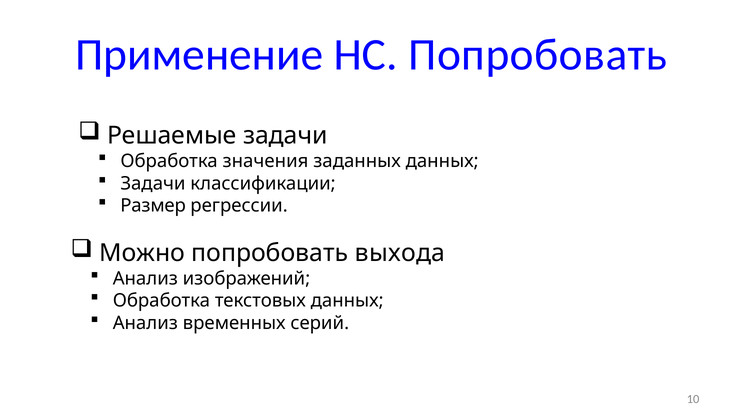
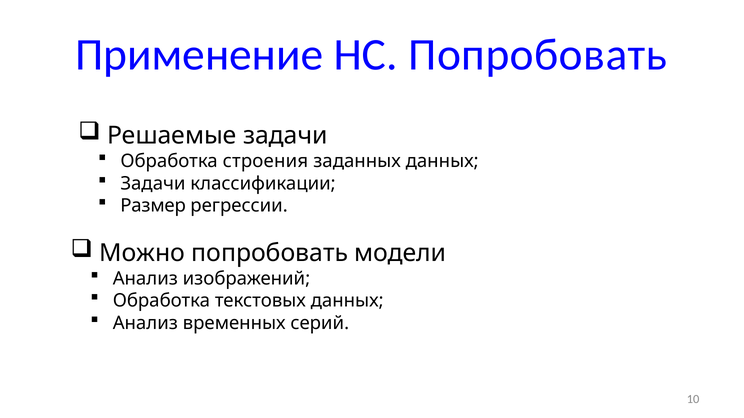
значения: значения -> строения (265, 161)
выхода: выхода -> модели (400, 253)
